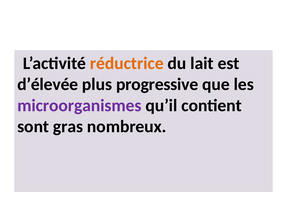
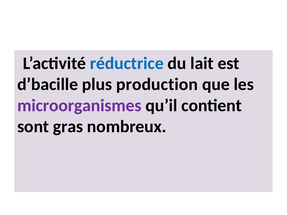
réductrice colour: orange -> blue (127, 63)
d’élevée: d’élevée -> d’bacille (48, 85)
progressive: progressive -> production (157, 85)
